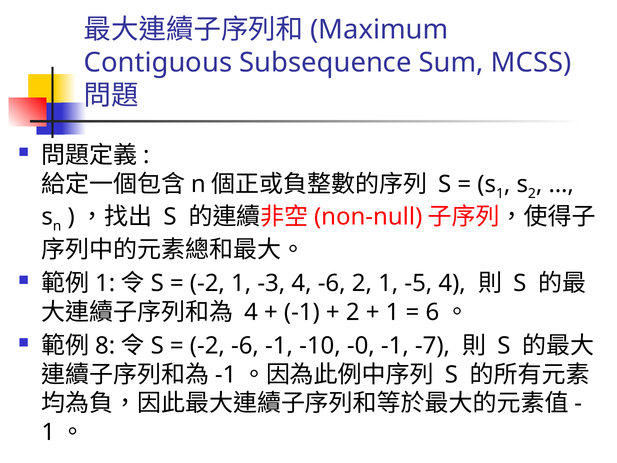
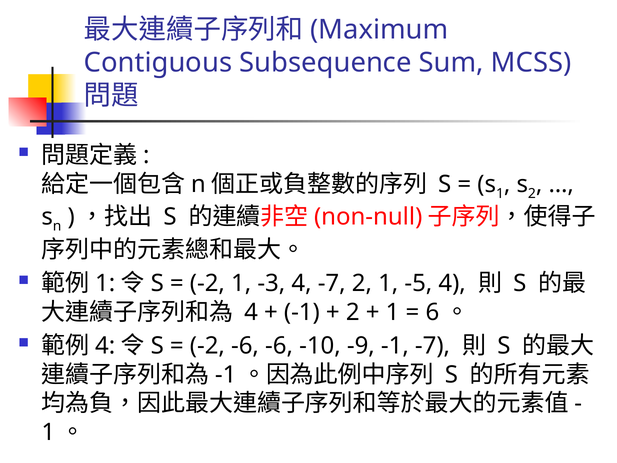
4 -6: -6 -> -7 (332, 283)
8: 8 -> 4 (105, 346)
-6 -1: -1 -> -6 (279, 346)
-0: -0 -> -9 (361, 346)
